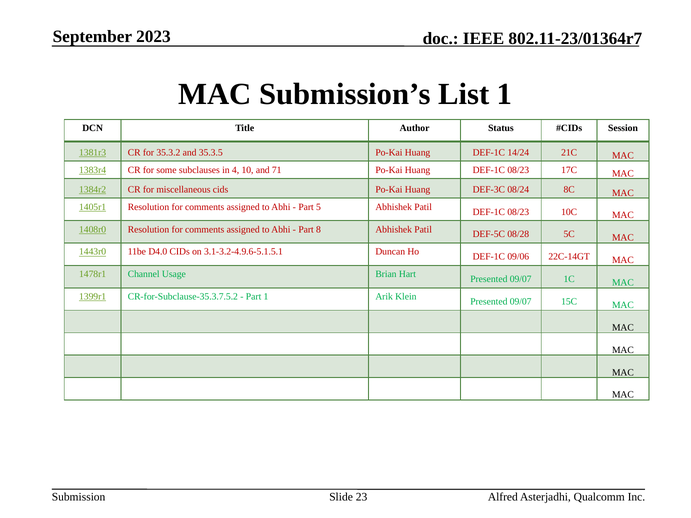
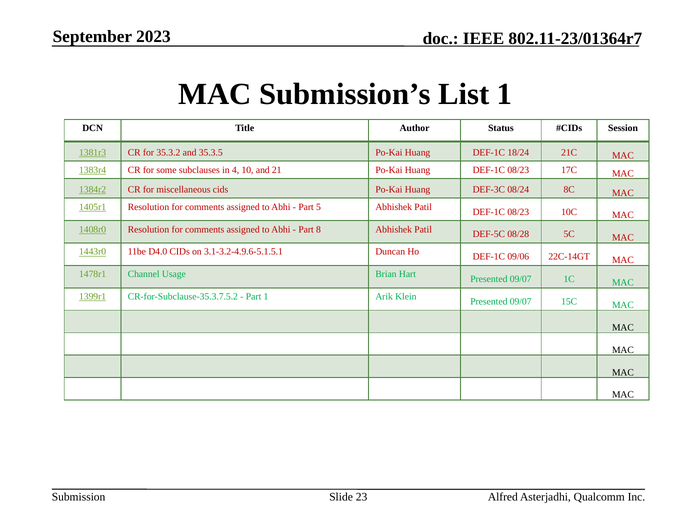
14/24: 14/24 -> 18/24 (518, 152)
71: 71 -> 21 (277, 170)
